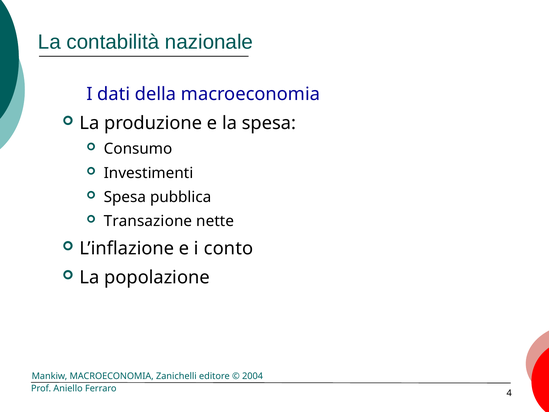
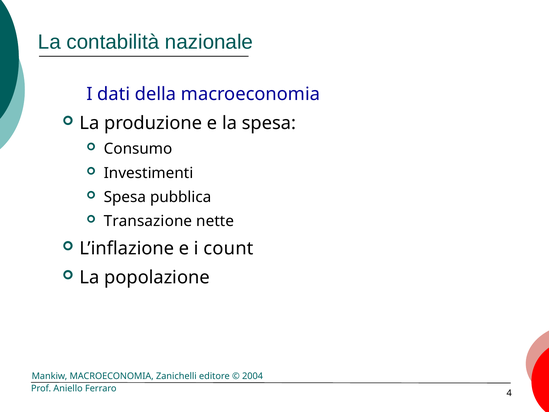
conto: conto -> count (229, 248)
